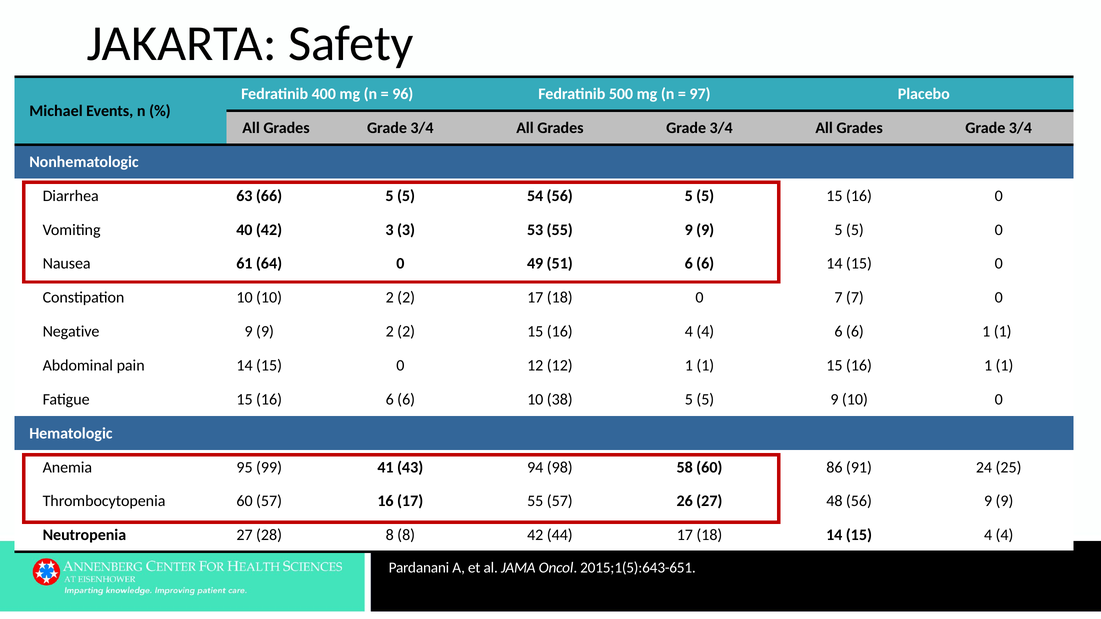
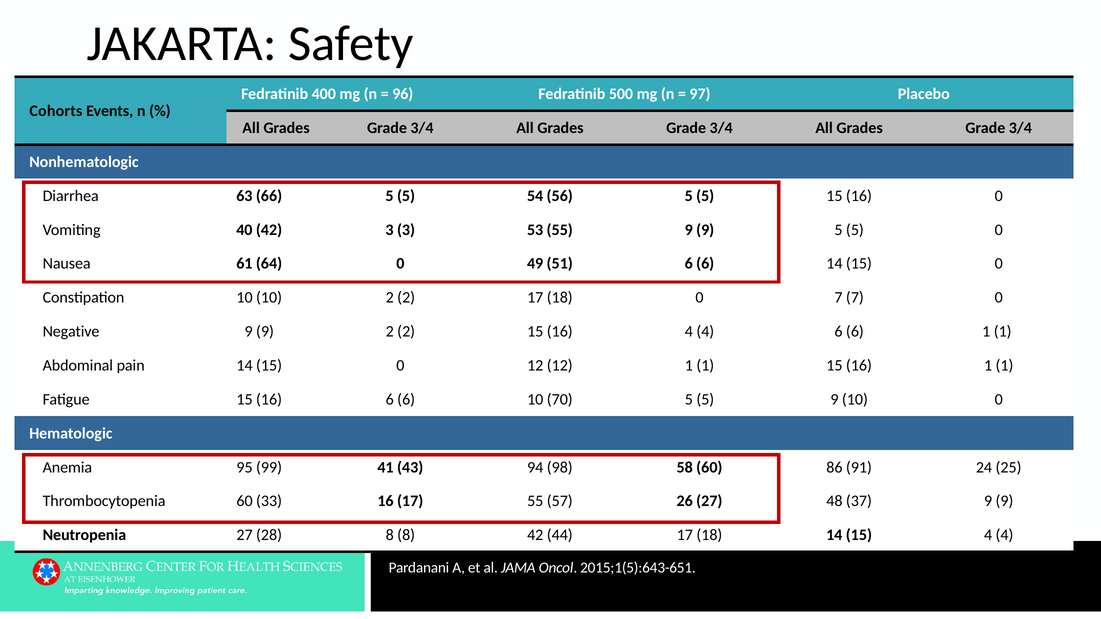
Michael: Michael -> Cohorts (56, 111)
38: 38 -> 70 (560, 400)
60 57: 57 -> 33 (269, 501)
48 56: 56 -> 37 (859, 501)
